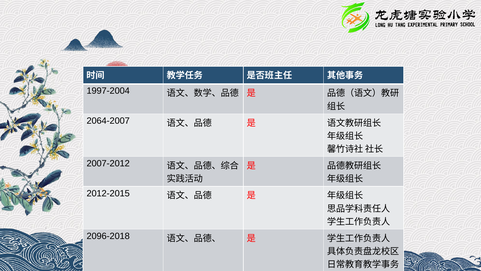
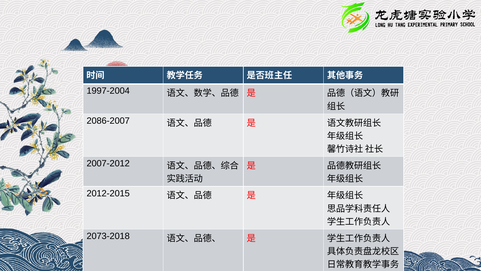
2064-2007: 2064-2007 -> 2086-2007 (108, 121)
2096-2018: 2096-2018 -> 2073-2018 (108, 236)
